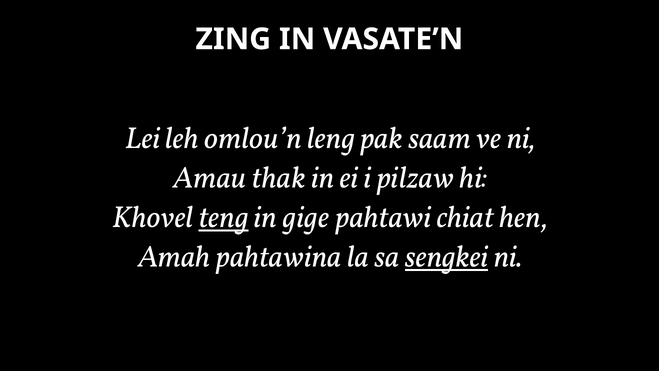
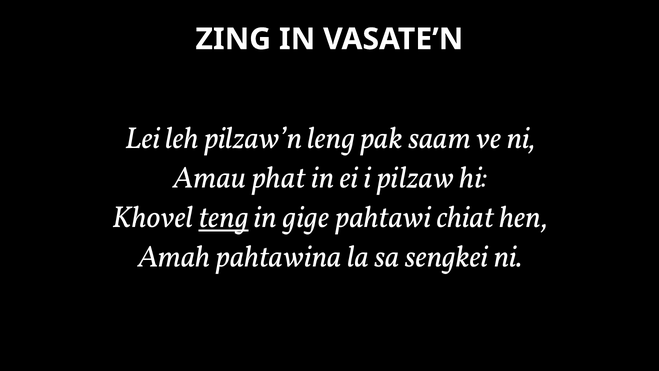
omlou’n: omlou’n -> pilzaw’n (253, 138)
thak: thak -> phat (279, 178)
sengkei underline: present -> none (447, 257)
